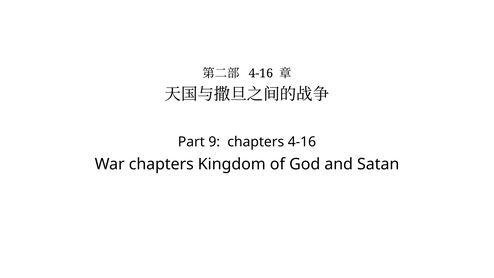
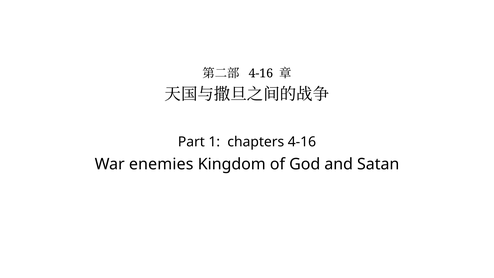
9: 9 -> 1 (214, 142)
War chapters: chapters -> enemies (161, 164)
